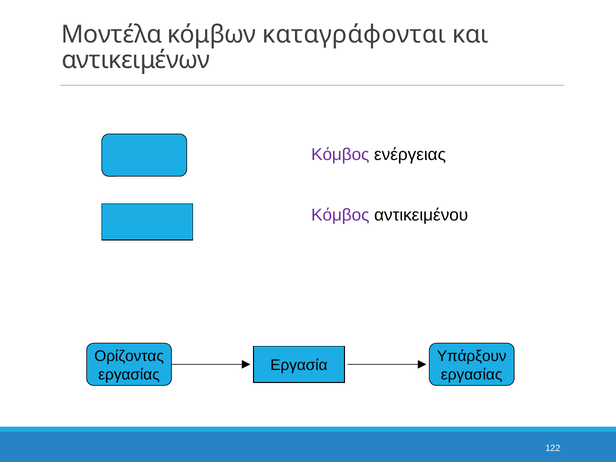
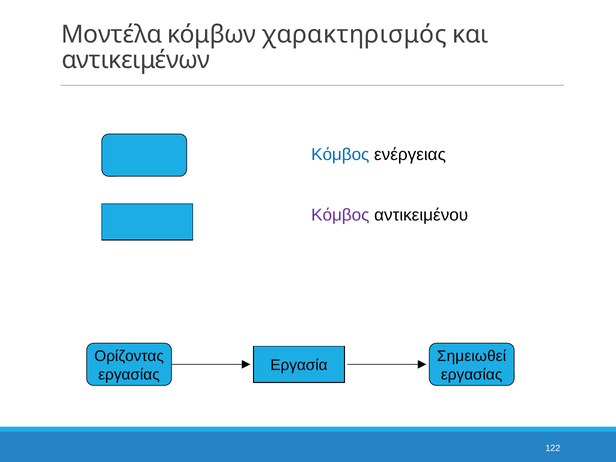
καταγράφονται: καταγράφονται -> χαρακτηρισμός (354, 35)
Κόμβος colour: purple -> blue (340, 155)
Υπάρξουν: Υπάρξουν -> Σημειωθεί (472, 356)
